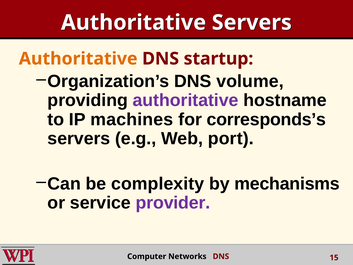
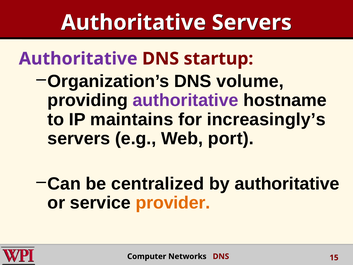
Authoritative colour: orange -> purple (78, 59)
machines: machines -> maintains (132, 119)
corresponds’s: corresponds’s -> increasingly’s (266, 119)
complexity: complexity -> centralized (158, 184)
by mechanisms: mechanisms -> authoritative (287, 184)
provider colour: purple -> orange (173, 203)
